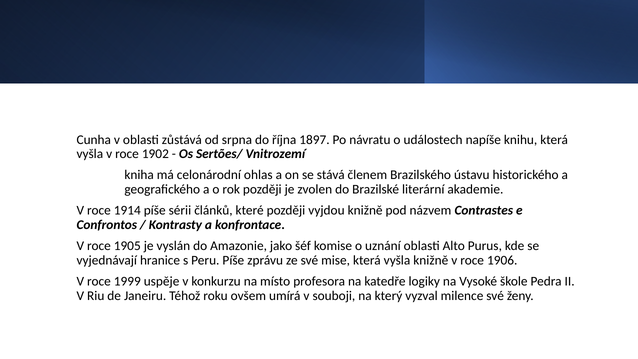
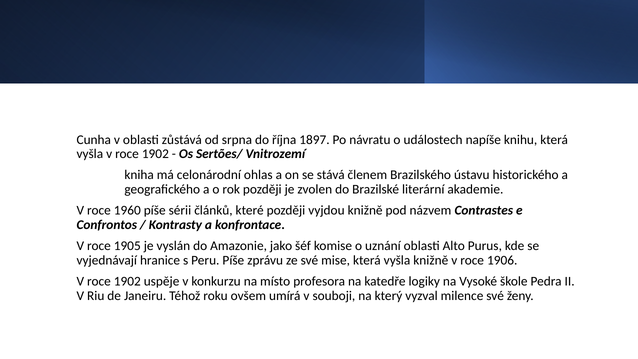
1914: 1914 -> 1960 (127, 210)
1999: 1999 -> 1902 (127, 281)
